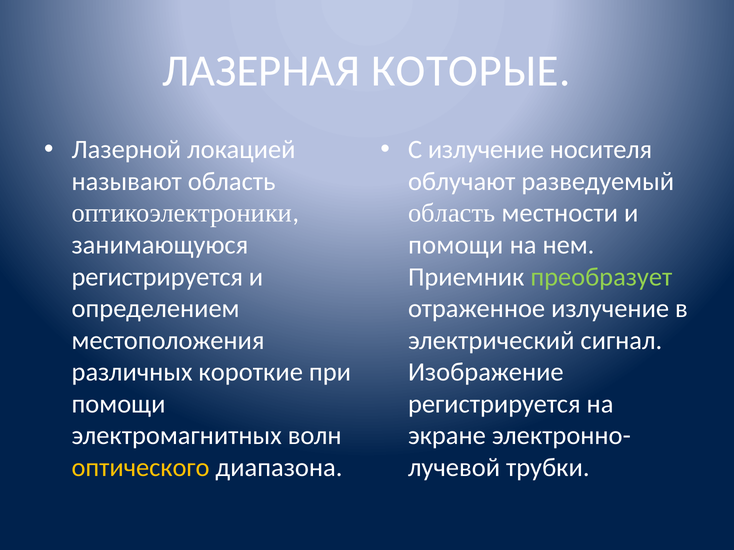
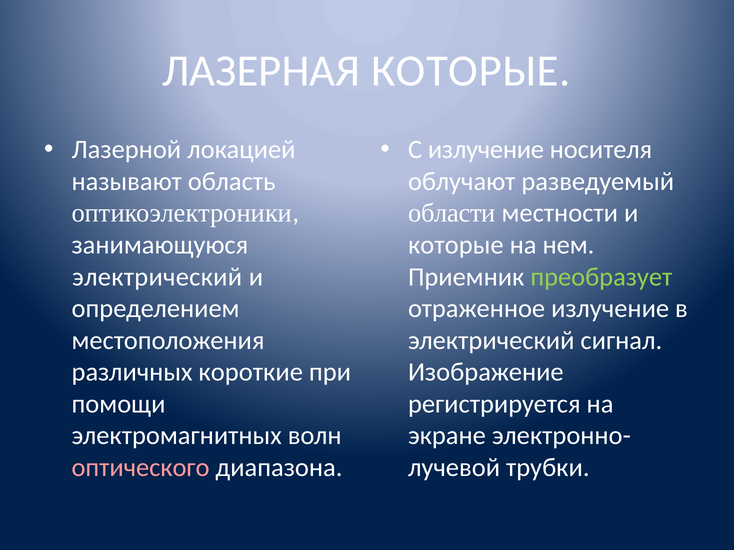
область: область -> области (452, 213)
помощи: помощи -> которые (456, 245)
регистрируется: регистрируется -> электрический (157, 277)
оптического colour: yellow -> pink (141, 468)
